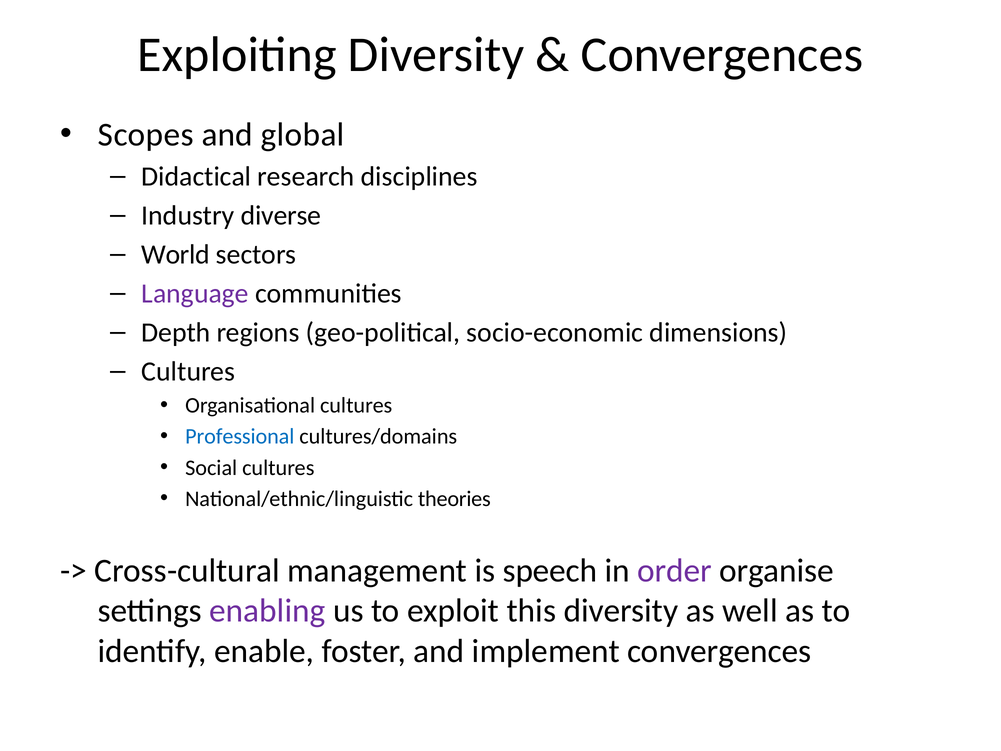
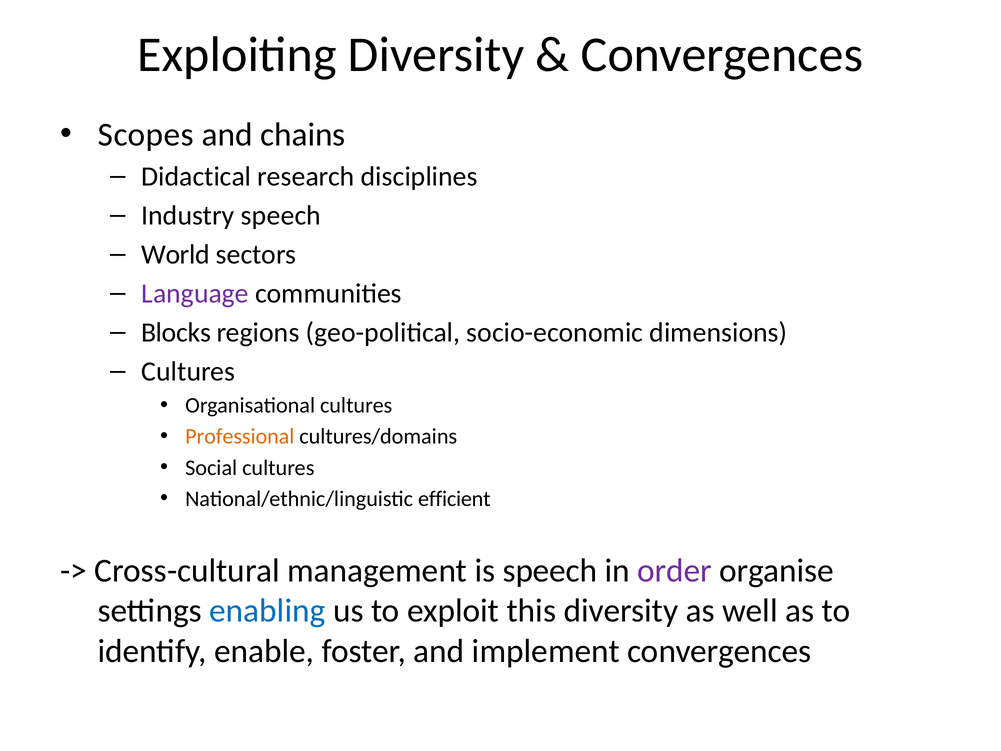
global: global -> chains (303, 135)
Industry diverse: diverse -> speech (281, 216)
Depth: Depth -> Blocks (176, 332)
Professional colour: blue -> orange (240, 436)
theories: theories -> efficient (454, 499)
enabling colour: purple -> blue (267, 611)
